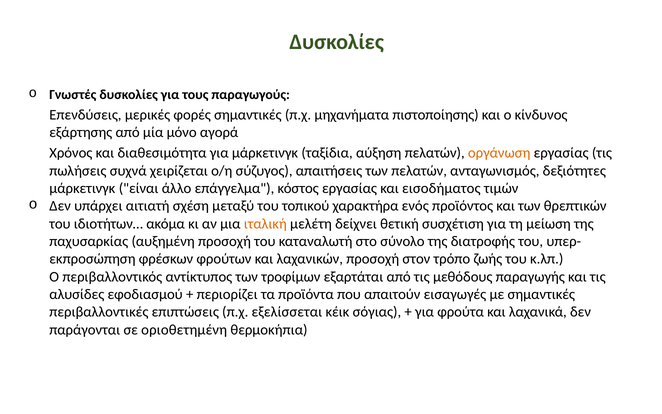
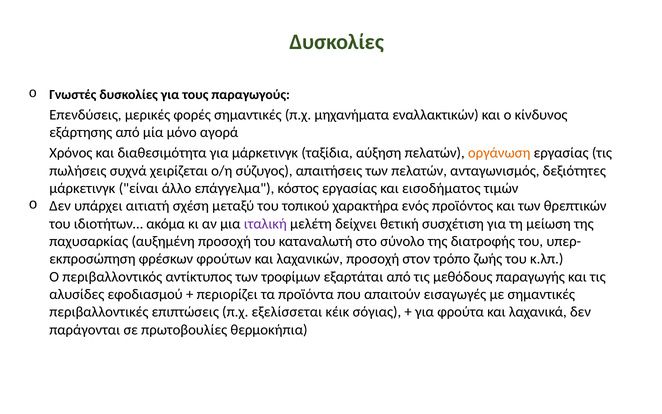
πιστοποίησης: πιστοποίησης -> εναλλακτικών (436, 115)
ιταλική colour: orange -> purple (265, 224)
οριοθετημένη: οριοθετημένη -> πρωτοβουλίες (184, 329)
